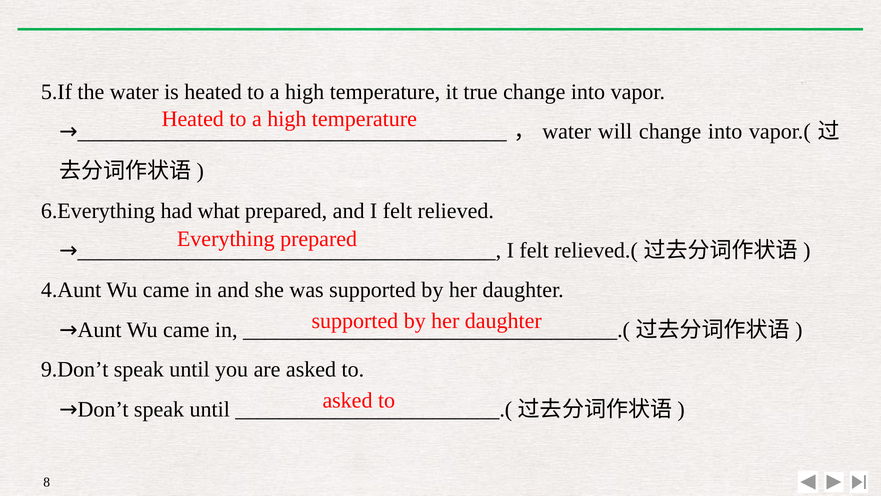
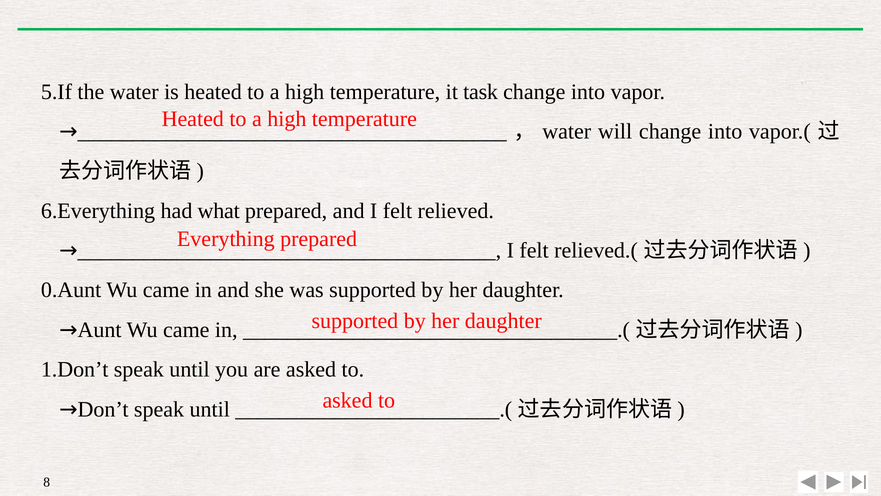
true: true -> task (481, 92)
4.Aunt: 4.Aunt -> 0.Aunt (71, 290)
9.Don’t: 9.Don’t -> 1.Don’t (75, 369)
